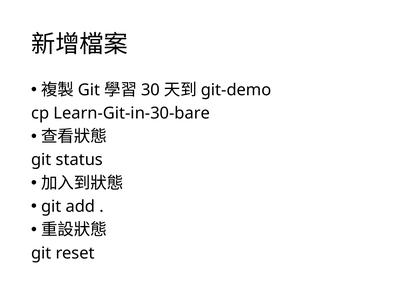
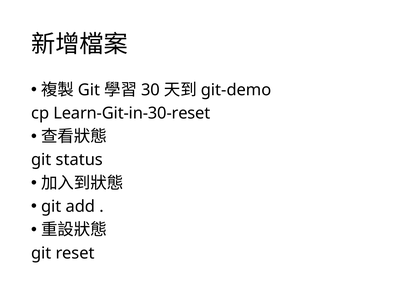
Learn-Git-in-30-bare: Learn-Git-in-30-bare -> Learn-Git-in-30-reset (132, 113)
